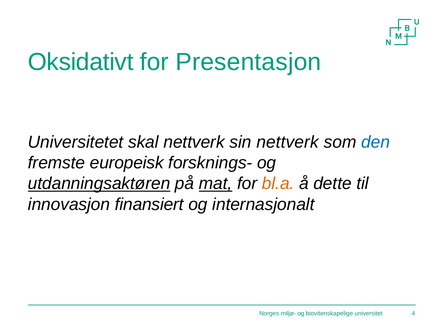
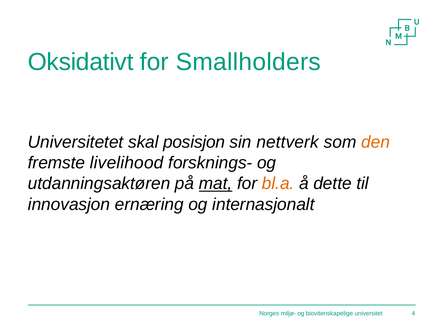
Presentasjon: Presentasjon -> Smallholders (248, 62)
skal nettverk: nettverk -> posisjon (194, 142)
den colour: blue -> orange (376, 142)
europeisk: europeisk -> livelihood (127, 163)
utdanningsaktøren underline: present -> none (99, 183)
finansiert: finansiert -> ernæring (149, 204)
